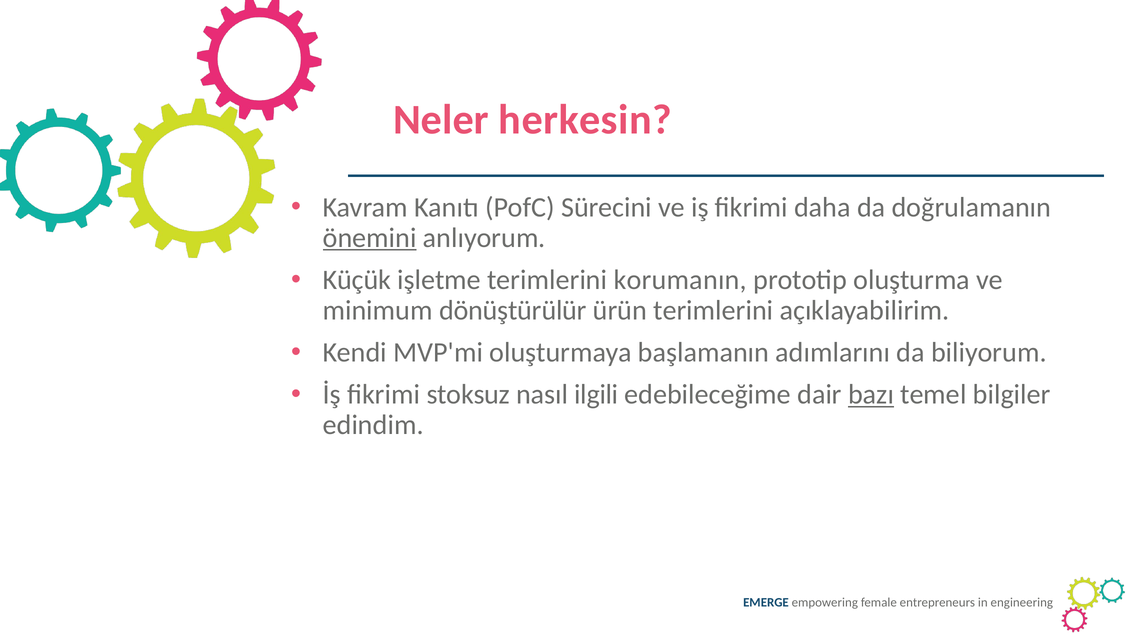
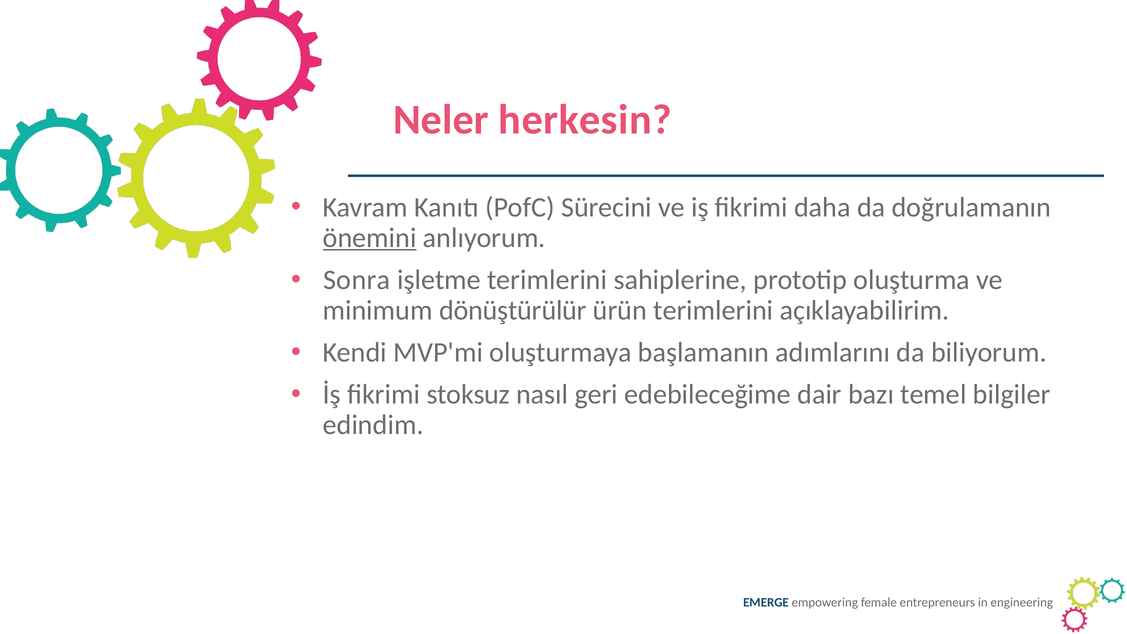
Küçük: Küçük -> Sonra (357, 280)
korumanın: korumanın -> sahiplerine (680, 280)
ilgili: ilgili -> geri (596, 395)
bazı underline: present -> none (871, 395)
